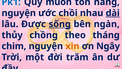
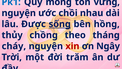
muôn: muôn -> mong (59, 2)
nắng: nắng -> vững (107, 2)
dài underline: present -> none (113, 13)
ngàn: ngàn -> hồng (107, 24)
chim: chim -> cháy (14, 46)
xin colour: orange -> red (72, 46)
